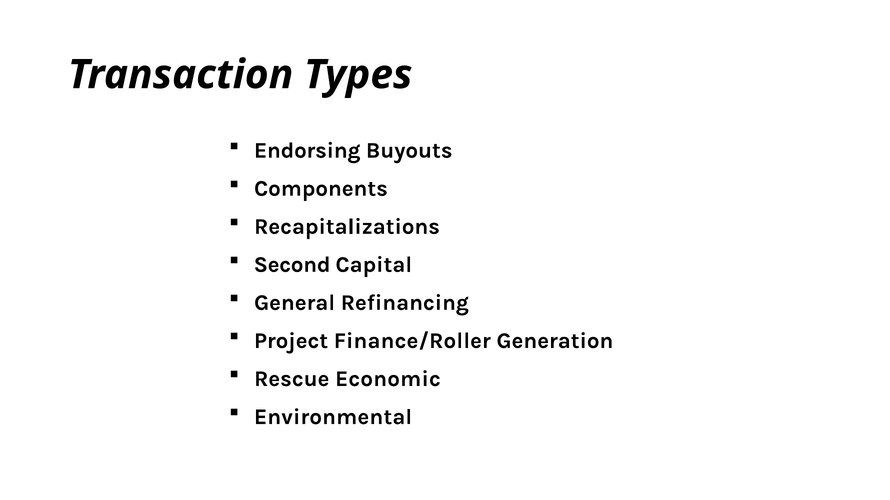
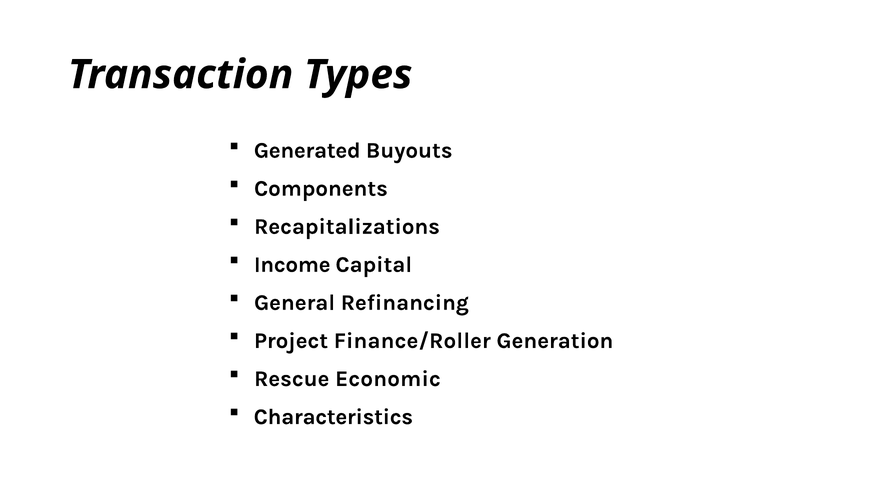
Endorsing: Endorsing -> Generated (307, 150)
Second: Second -> Income (292, 265)
Environmental: Environmental -> Characteristics (333, 417)
